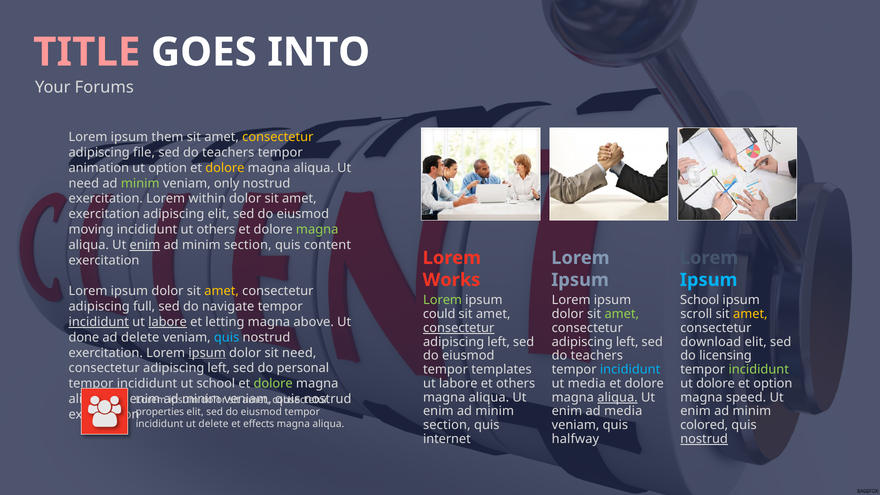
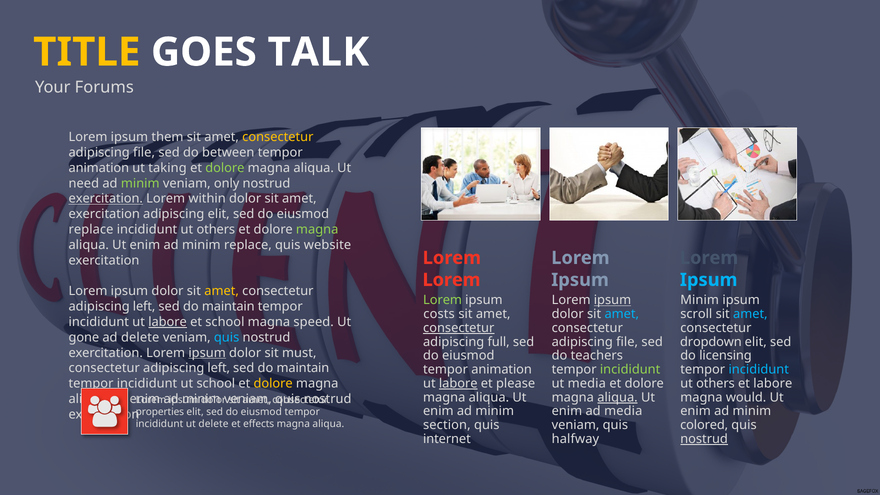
TITLE colour: pink -> yellow (87, 52)
INTO: INTO -> TALK (318, 52)
teachers: teachers -> between (228, 152)
ut option: option -> taking (167, 168)
dolore colour: yellow -> light green (225, 168)
exercitation underline: none -> present (106, 199)
moving: moving -> replace (91, 230)
enim underline: present -> none (145, 245)
section: section -> replace (248, 245)
content: content -> website (327, 245)
Works: Works -> Lorem (452, 280)
ipsum underline: none -> present (612, 300)
School: School -> Minim (700, 300)
full: full -> left (144, 307)
navigate: navigate -> maintain (228, 307)
could: could -> costs (439, 314)
amet colour: light green -> light blue (622, 314)
amet colour: yellow -> light blue (750, 314)
incididunt underline: present -> none (99, 322)
et letting: letting -> school (225, 322)
above: above -> speed (314, 322)
done: done -> gone (84, 337)
left: left -> full (499, 342)
left: left -> file (627, 342)
download: download -> dropdown (711, 342)
sit need: need -> must (299, 353)
personal: personal -> maintain (303, 368)
templates: templates -> animation (502, 370)
incididunt colour: light blue -> light green (630, 370)
incididunt colour: light green -> light blue (759, 370)
labore underline: none -> present (458, 383)
et others: others -> please (516, 383)
dolore: dolore -> others (715, 383)
et option: option -> labore (773, 383)
dolore colour: light green -> yellow (273, 384)
speed: speed -> would (746, 397)
